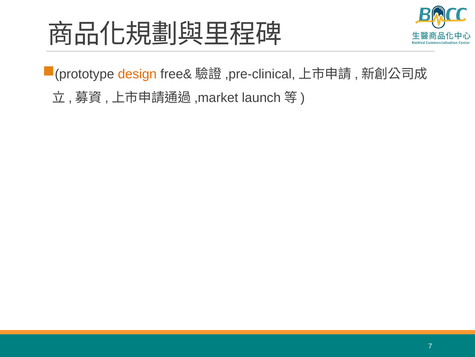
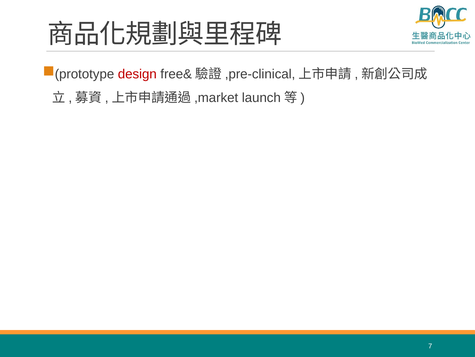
design colour: orange -> red (137, 74)
